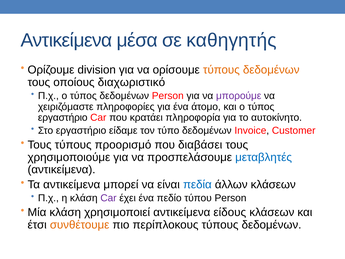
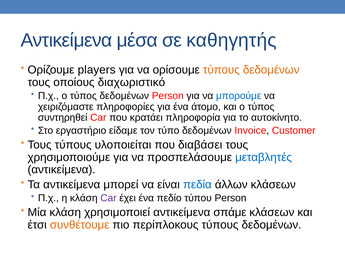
division: division -> players (97, 70)
μπορούμε colour: purple -> blue (239, 96)
εργαστήριο: εργαστήριο -> συντηρηθεί (63, 117)
προορισμό: προορισμό -> υλοποιείται (123, 145)
είδους: είδους -> σπάμε (230, 212)
